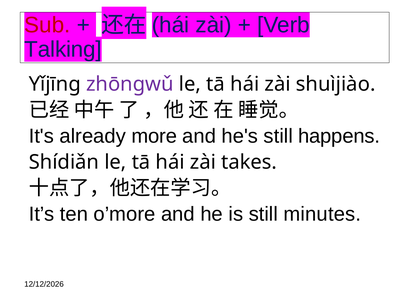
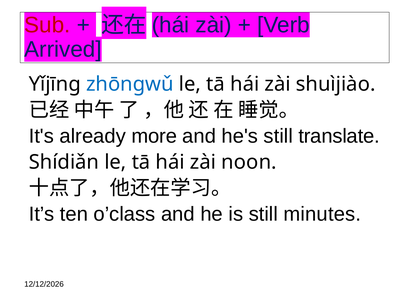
Talking: Talking -> Arrived (63, 49)
zhōngwǔ colour: purple -> blue (130, 84)
happens: happens -> translate (339, 136)
takes: takes -> noon (249, 162)
o’more: o’more -> o’class (124, 214)
